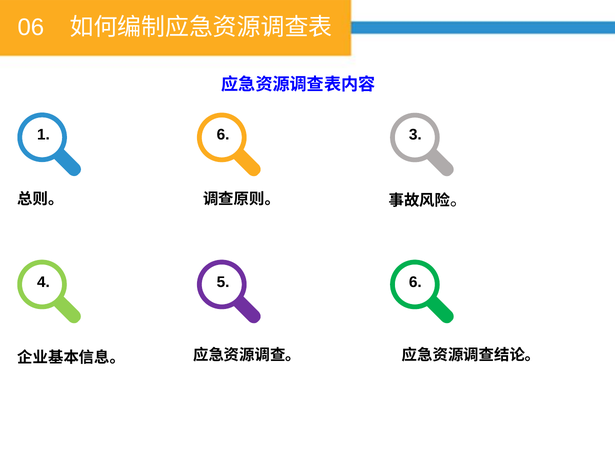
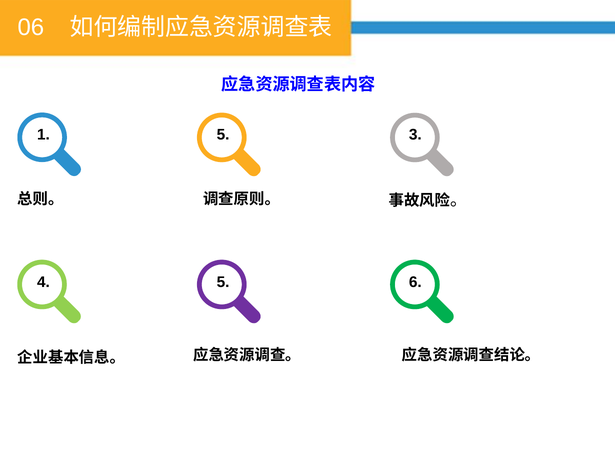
1 6: 6 -> 5 (223, 135)
